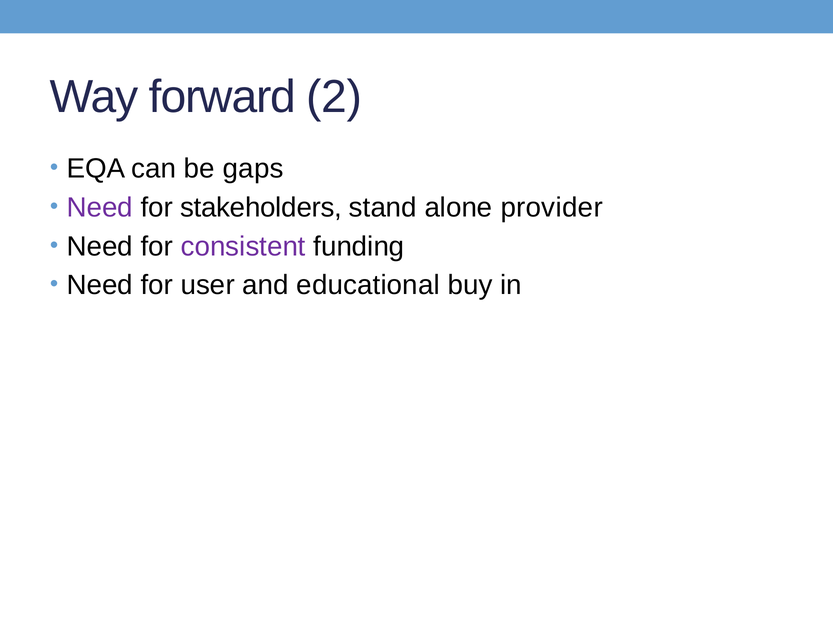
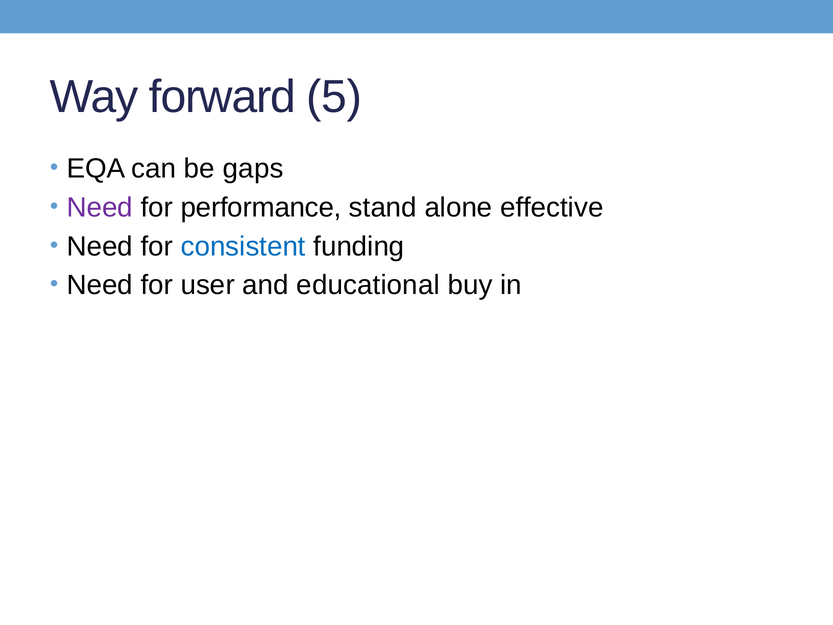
2: 2 -> 5 (334, 97)
stakeholders: stakeholders -> performance (261, 207)
provider: provider -> effective (552, 207)
consistent colour: purple -> blue (243, 246)
